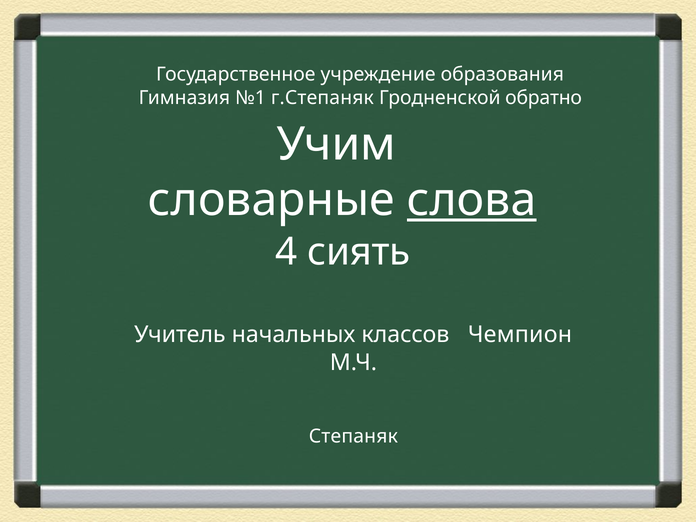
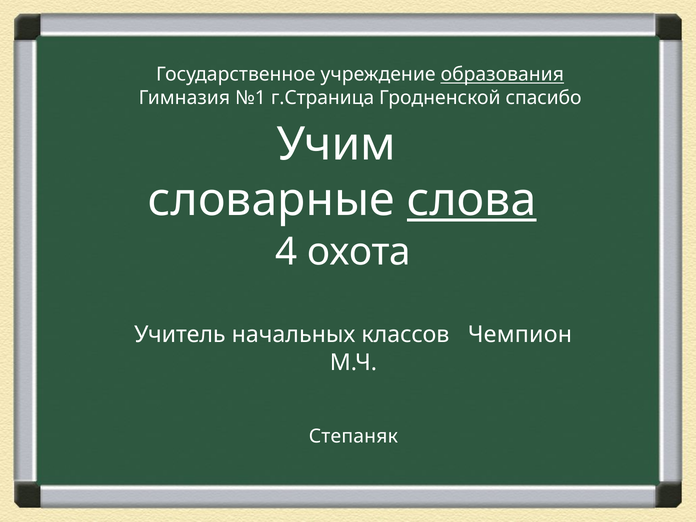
образования underline: none -> present (502, 75)
г.Степаняк: г.Степаняк -> г.Страница (323, 98)
обратно: обратно -> спасибо (544, 98)
сиять: сиять -> охота (359, 252)
